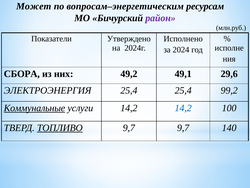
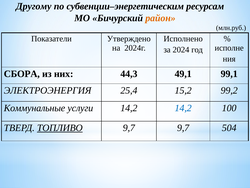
Может: Может -> Другому (34, 6)
вопросам–энергетическим: вопросам–энергетическим -> субвенции–энергетическим (125, 6)
район colour: purple -> orange (160, 18)
49,2: 49,2 -> 44,3 (129, 74)
29,6: 29,6 -> 99,1 (229, 74)
25,4 25,4: 25,4 -> 15,2 (183, 90)
Коммунальные underline: present -> none (34, 108)
140: 140 -> 504 (229, 128)
